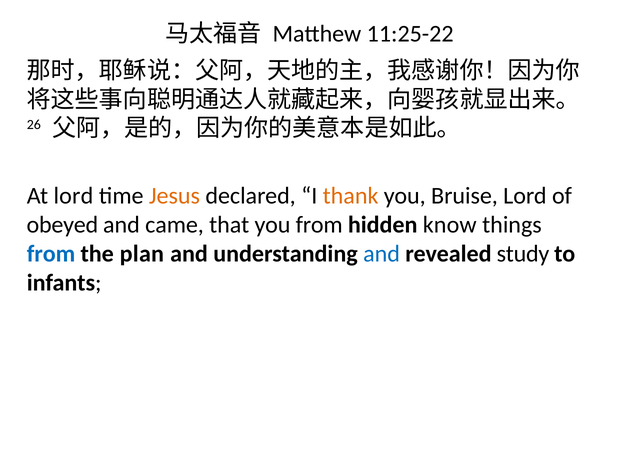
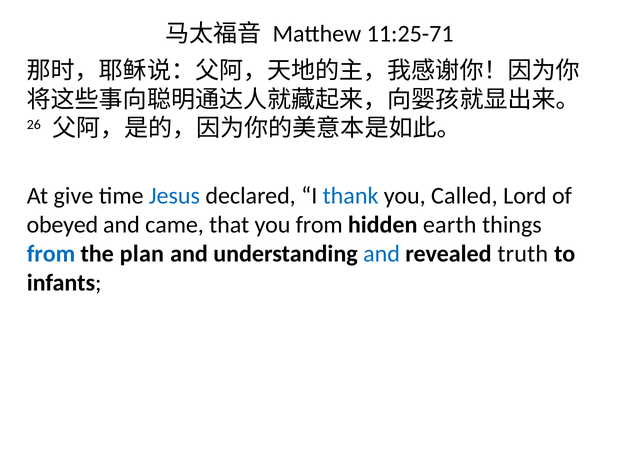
11:25-22: 11:25-22 -> 11:25-71 (410, 34)
At lord: lord -> give (73, 196)
Jesus colour: orange -> blue (174, 196)
thank colour: orange -> blue (351, 196)
Bruise: Bruise -> Called (464, 196)
know: know -> earth (450, 225)
study: study -> truth (523, 254)
